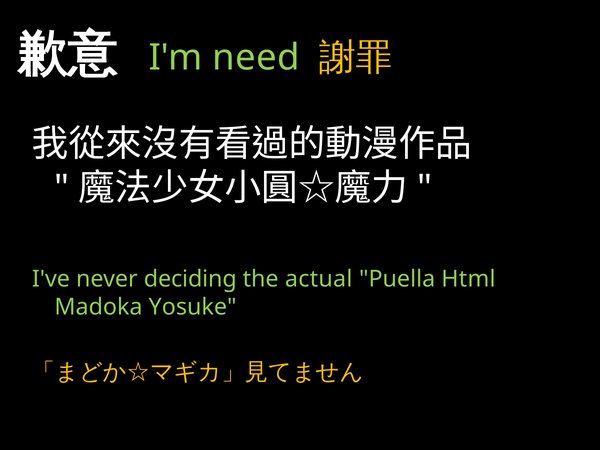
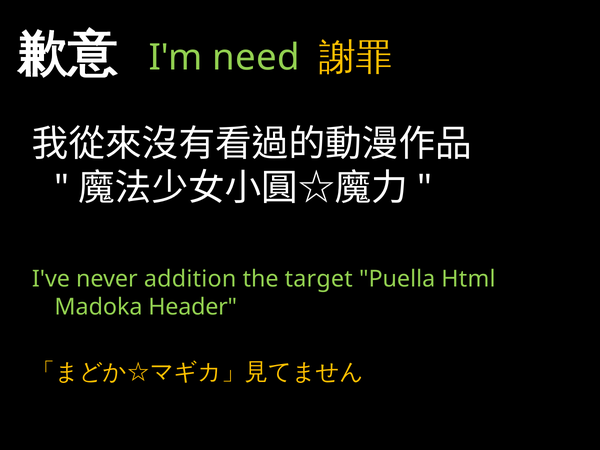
deciding: deciding -> addition (190, 279)
actual: actual -> target (319, 279)
Yosuke: Yosuke -> Header (193, 307)
